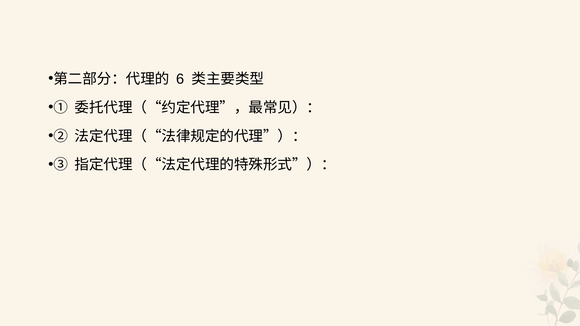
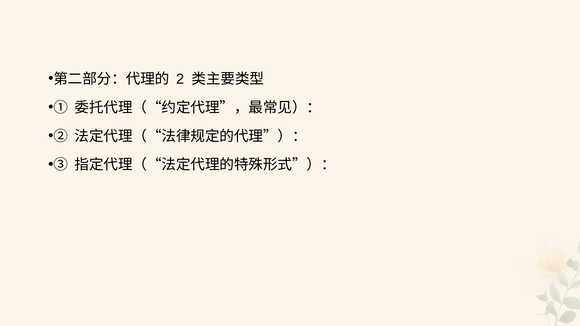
6: 6 -> 2 (180, 79)
